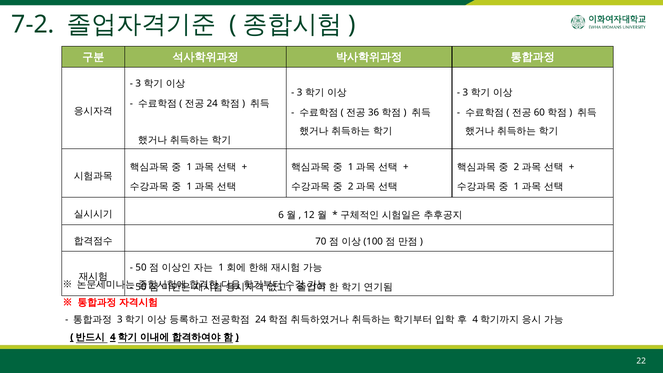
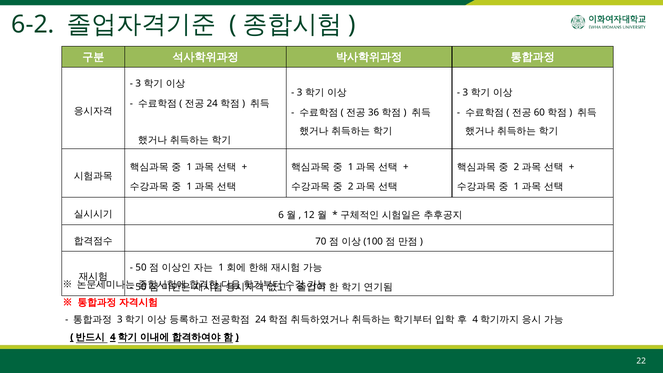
7-2: 7-2 -> 6-2 (33, 25)
